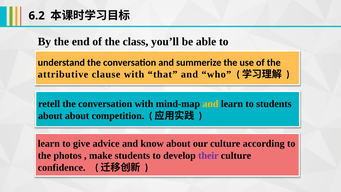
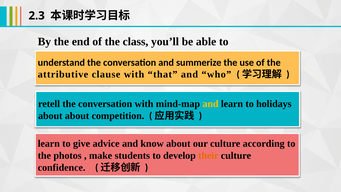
6.2: 6.2 -> 2.3 (37, 16)
to students: students -> holidays (274, 104)
their colour: purple -> orange (208, 155)
